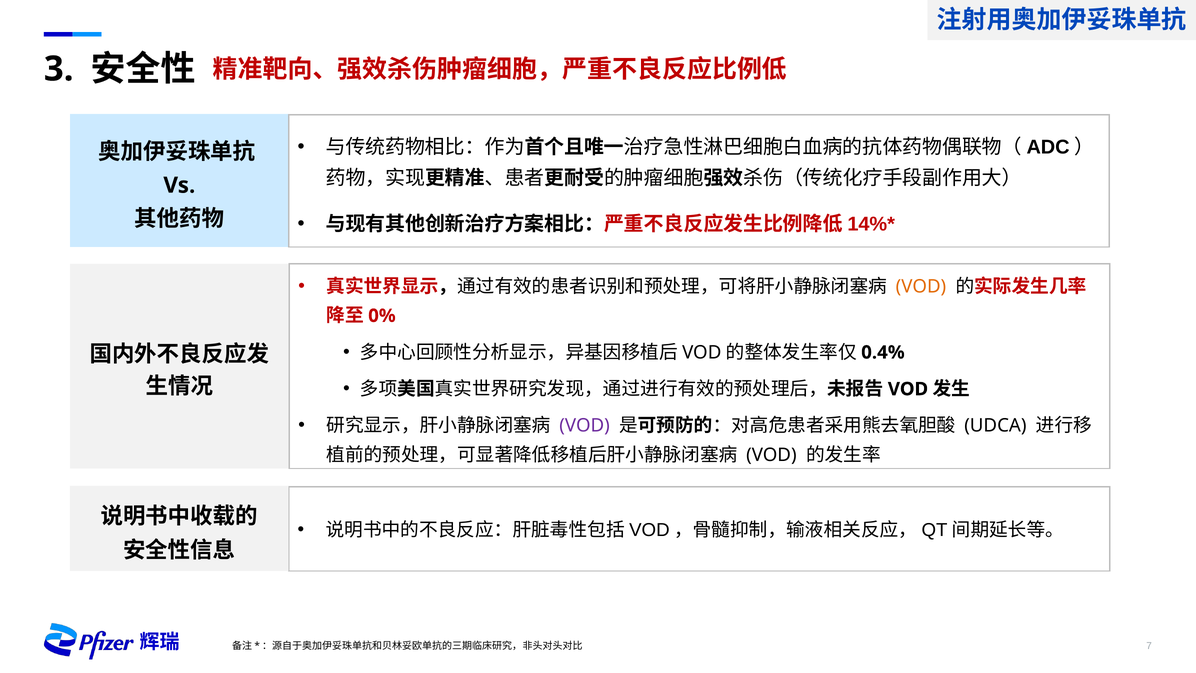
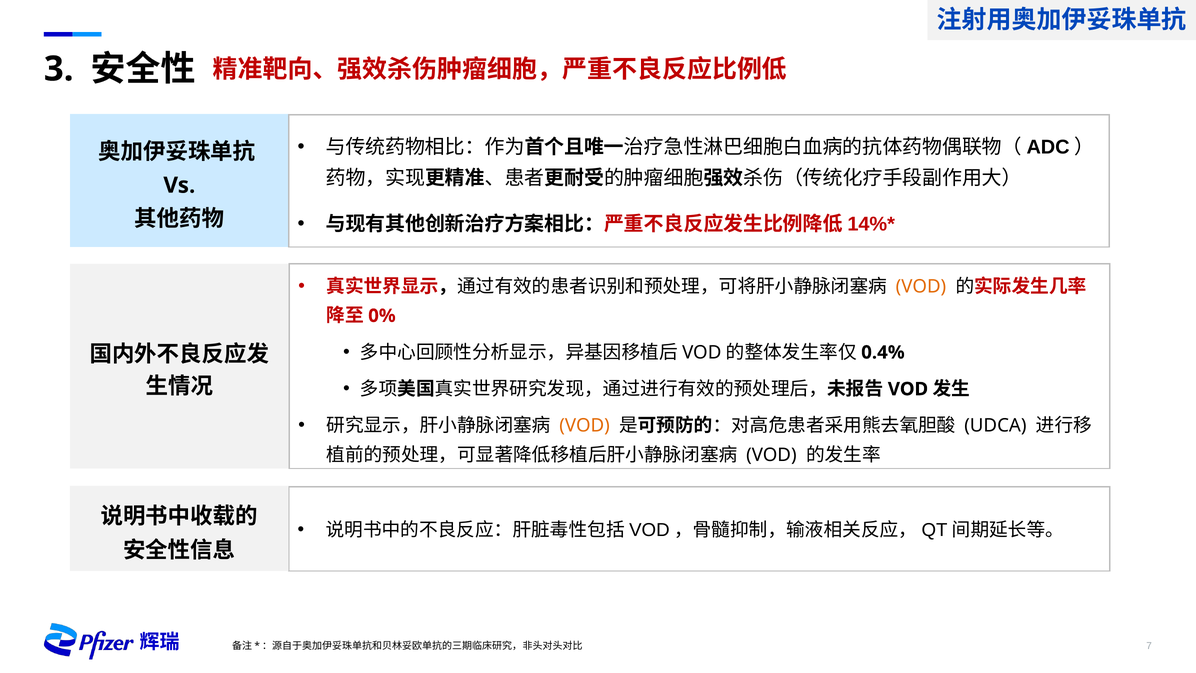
VOD colour: purple -> orange (585, 426)
